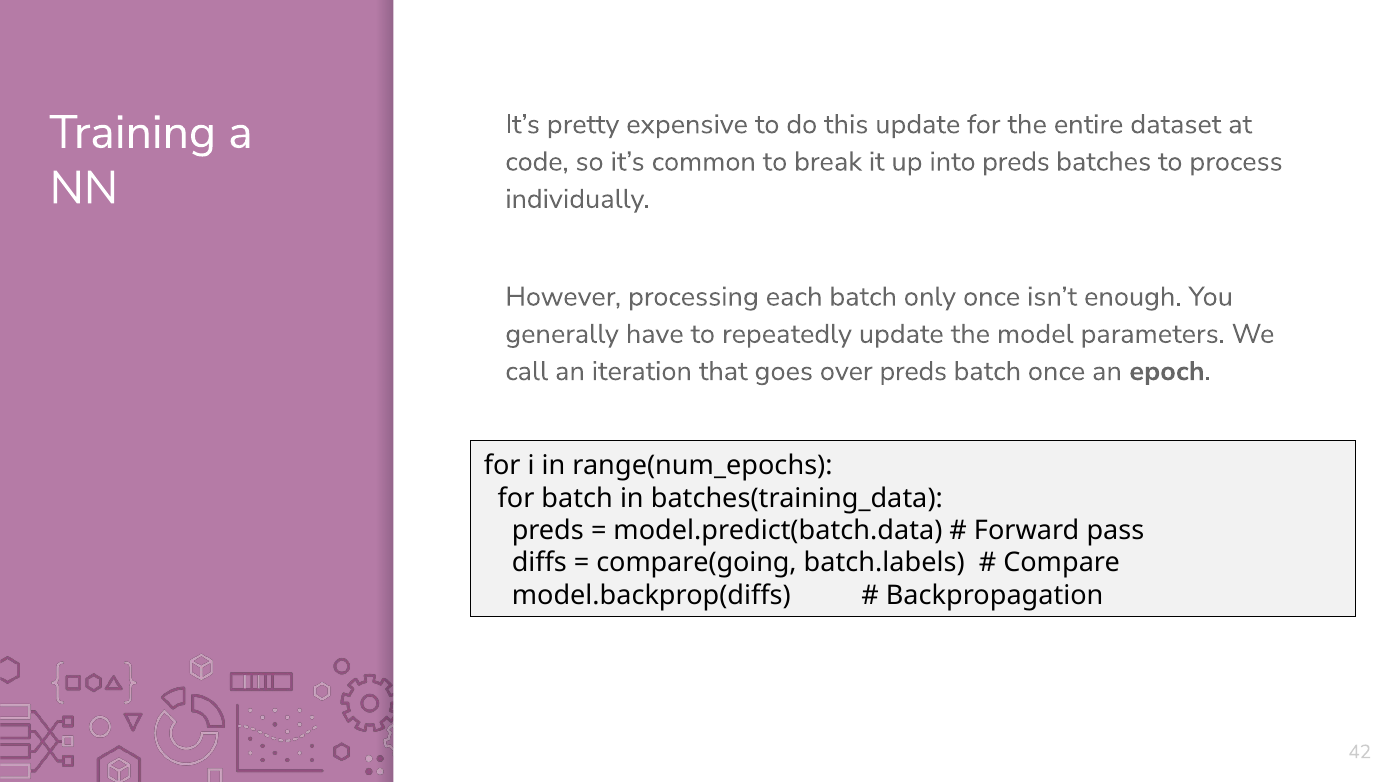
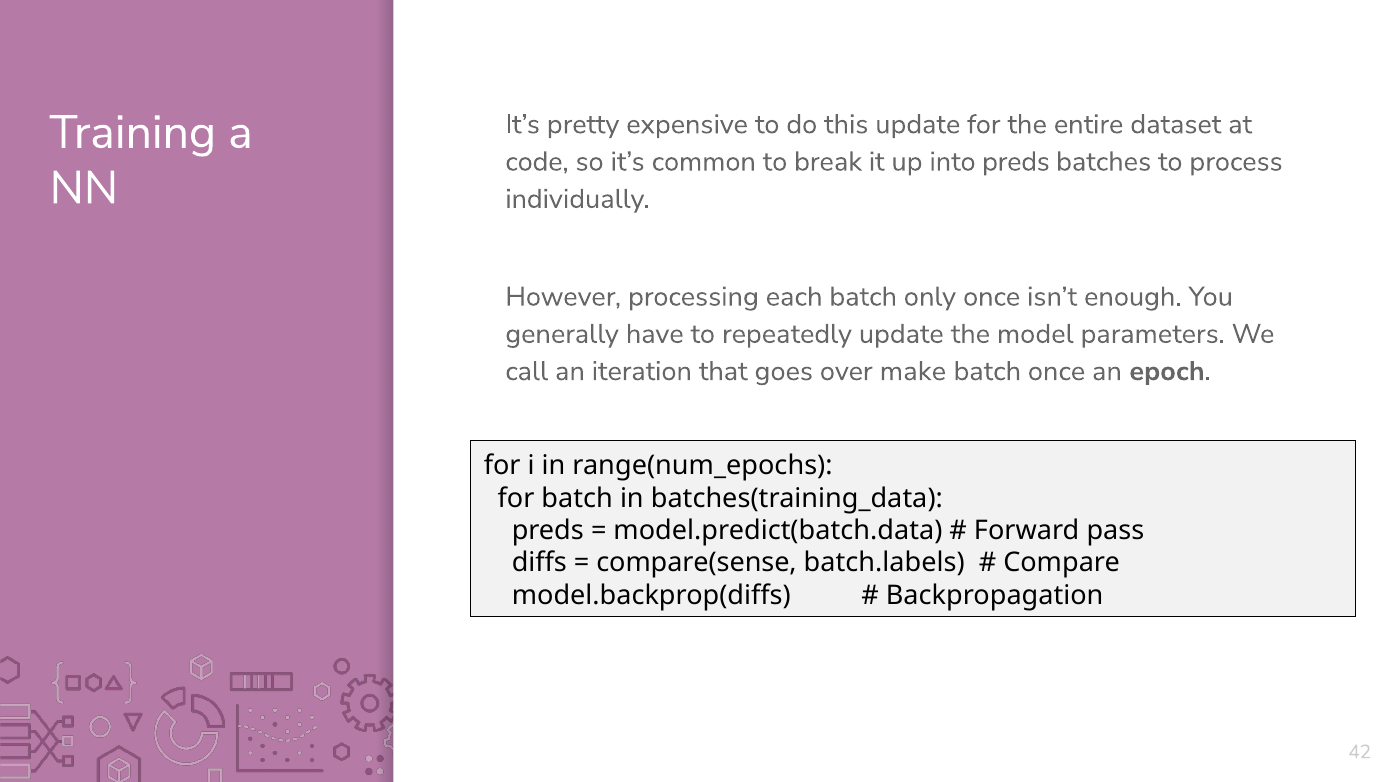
over preds: preds -> make (913, 371)
compare(going: compare(going -> compare(sense (697, 563)
